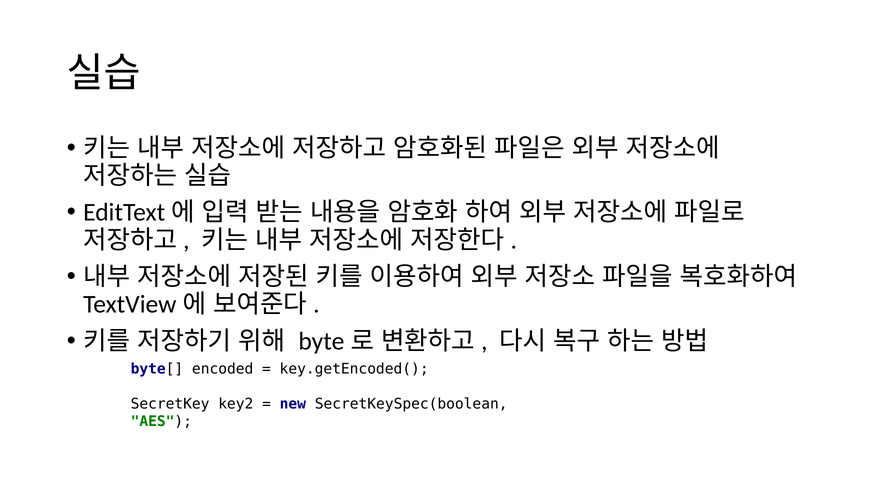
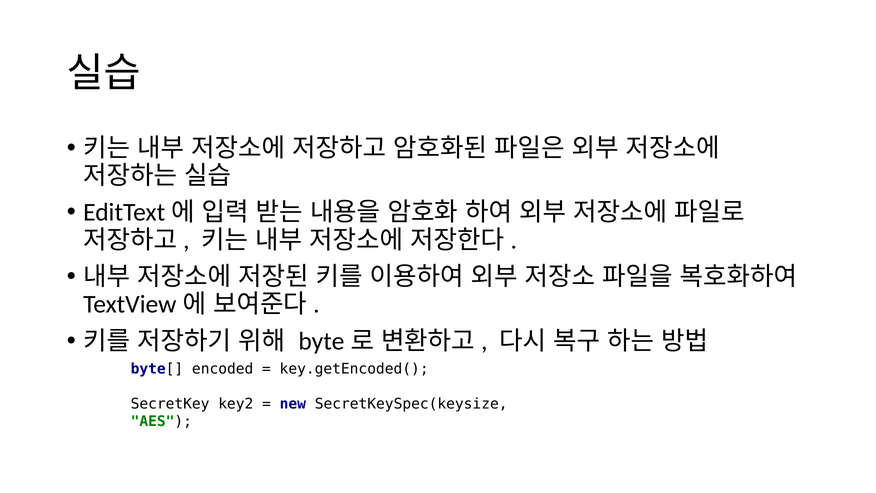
SecretKeySpec(boolean: SecretKeySpec(boolean -> SecretKeySpec(keysize (411, 404)
